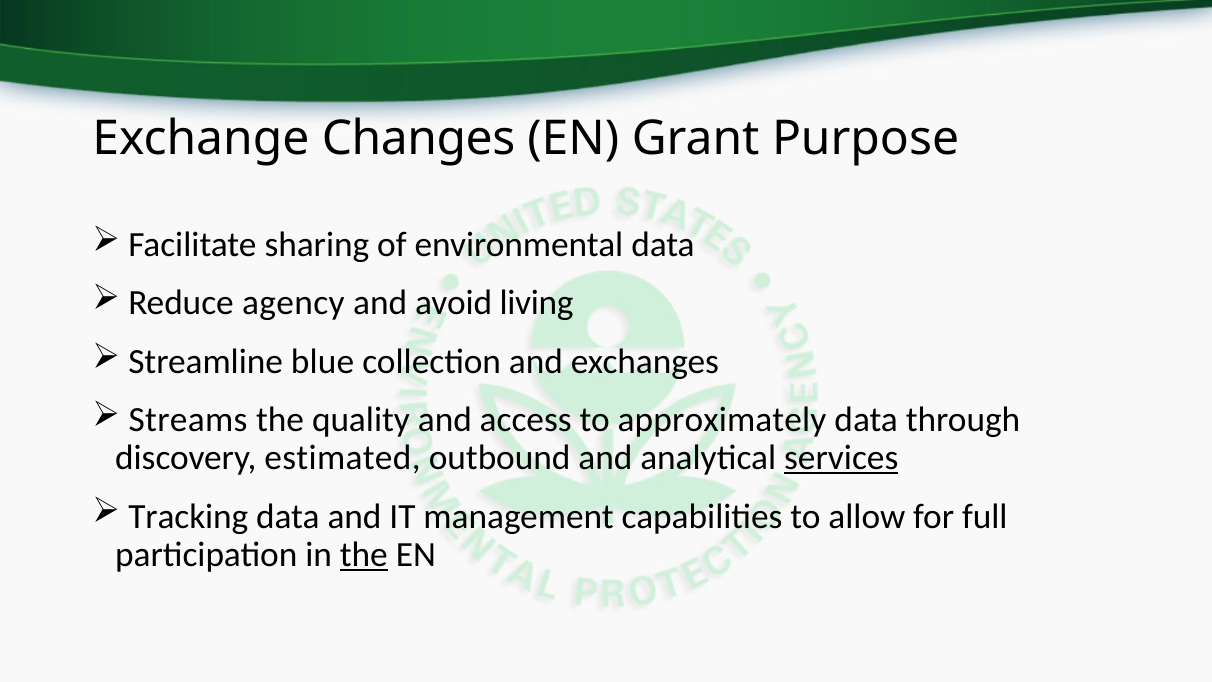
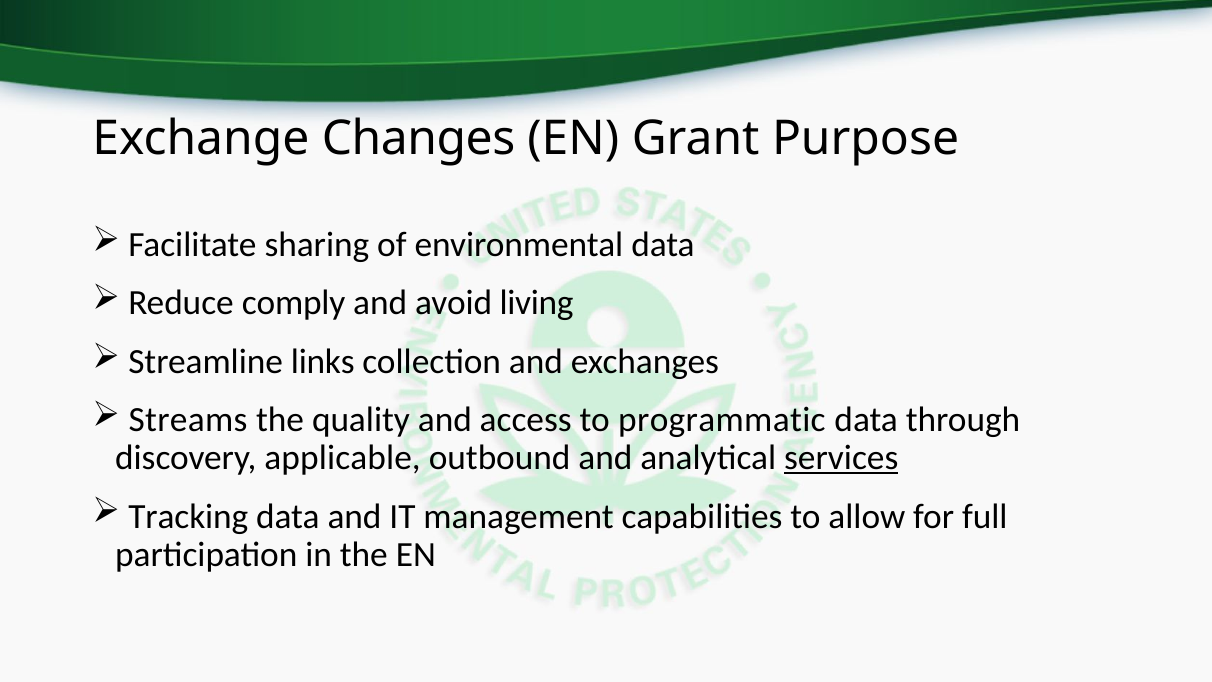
agency: agency -> comply (294, 303)
blue: blue -> links (323, 361)
approximately: approximately -> programmatic (722, 420)
estimated: estimated -> applicable (343, 458)
the underline: present -> none (364, 554)
